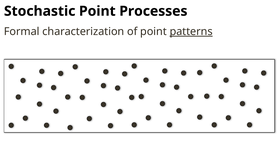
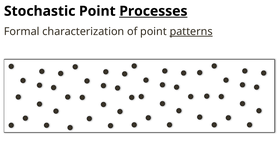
Processes underline: none -> present (153, 11)
